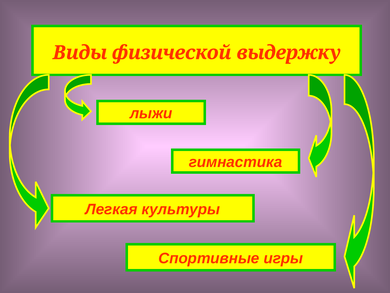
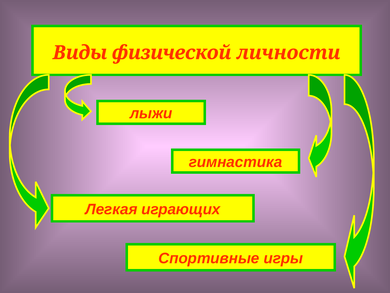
выдержку: выдержку -> личности (288, 53)
культуры: культуры -> играющих (181, 209)
